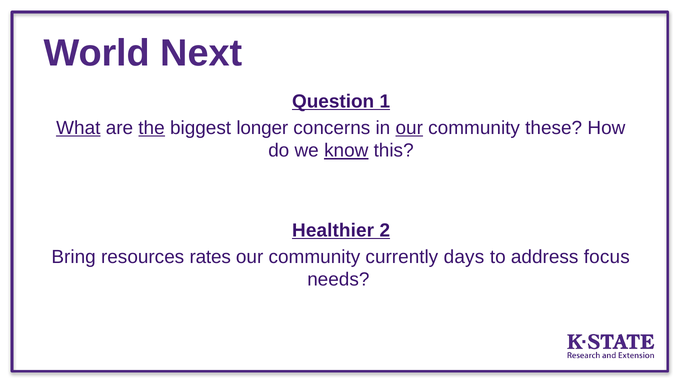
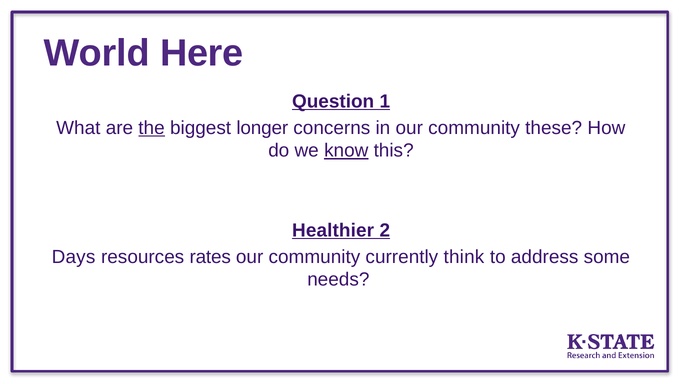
Next: Next -> Here (202, 53)
What underline: present -> none (78, 128)
our underline: present -> none (409, 128)
Bring: Bring -> Days (74, 257)
days: days -> think (464, 257)
focus: focus -> some (607, 257)
